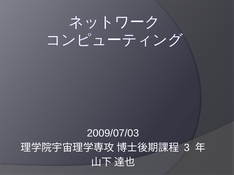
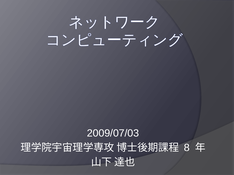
3: 3 -> 8 (187, 148)
